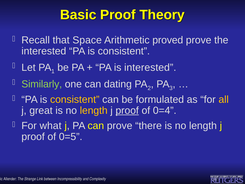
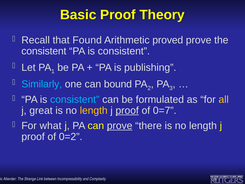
Space: Space -> Found (87, 40)
interested: interested -> consistent (44, 51)
is interested: interested -> publishing (150, 67)
Similarly colour: light green -> light blue (42, 84)
dating: dating -> bound (118, 84)
consistent colour: yellow -> light blue (75, 99)
0=4: 0=4 -> 0=7 (165, 110)
prove underline: none -> present (120, 126)
0=5: 0=5 -> 0=2 (71, 137)
